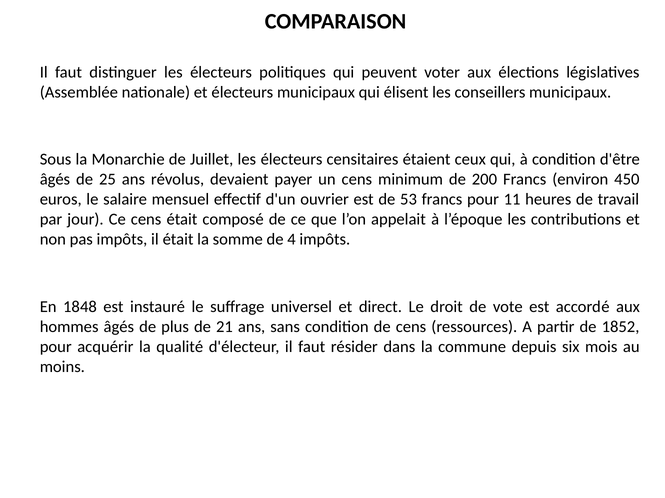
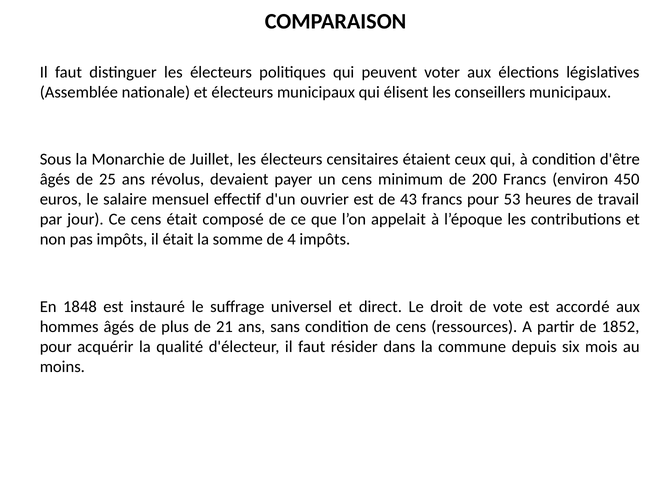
53: 53 -> 43 (409, 200)
11: 11 -> 53 (512, 200)
